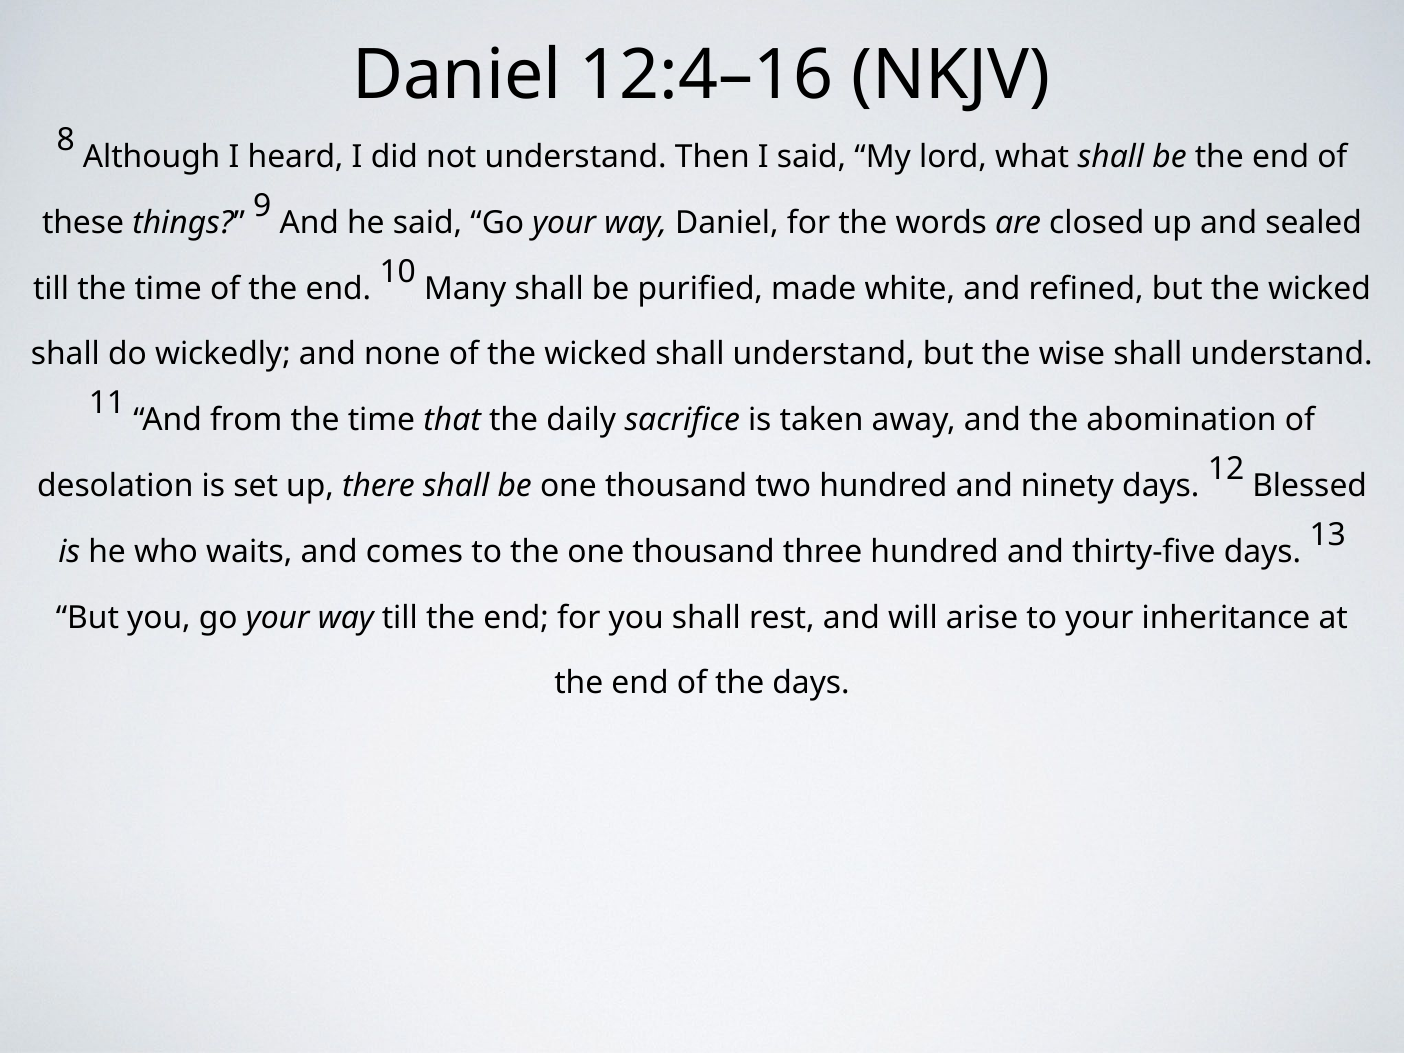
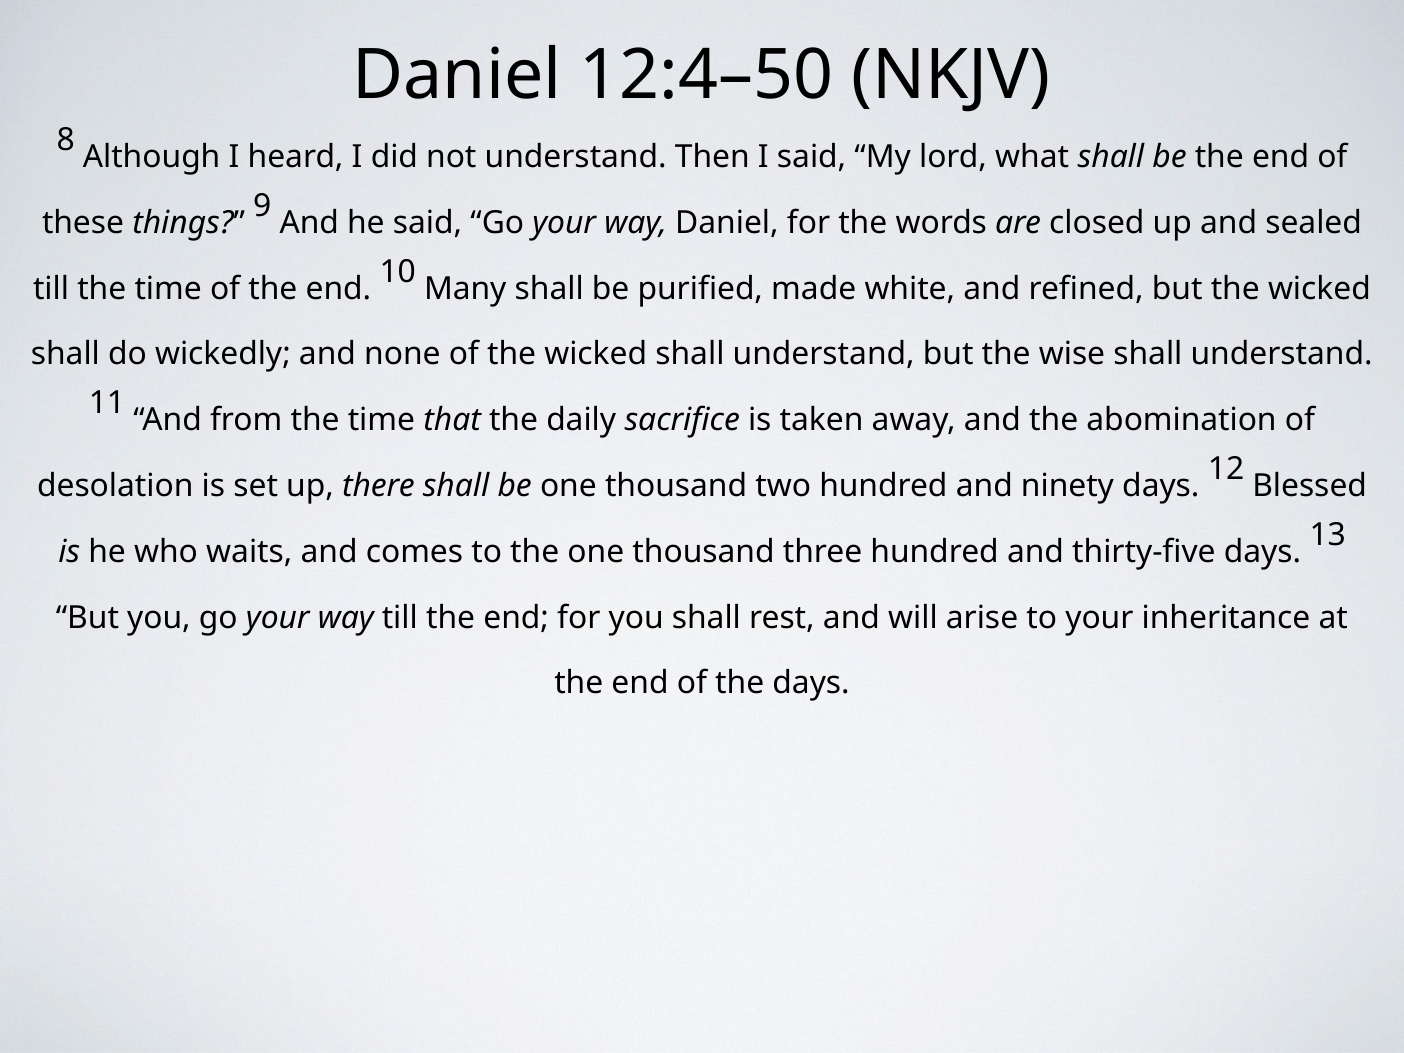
12:4–16: 12:4–16 -> 12:4–50 (706, 76)
